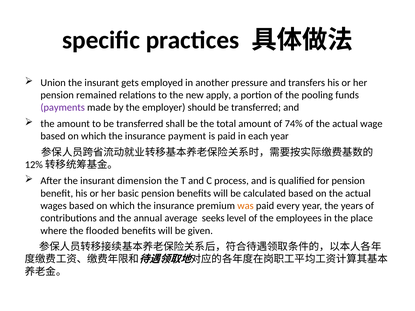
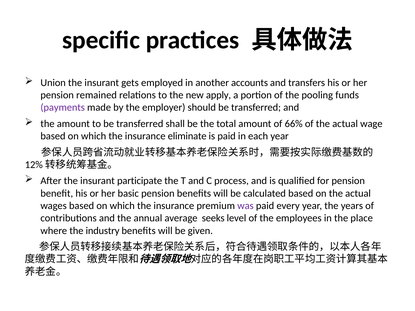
pressure: pressure -> accounts (250, 83)
74%: 74% -> 66% (294, 124)
payment: payment -> eliminate (187, 136)
dimension: dimension -> participate (140, 181)
was colour: orange -> purple (245, 206)
flooded: flooded -> industry (103, 231)
